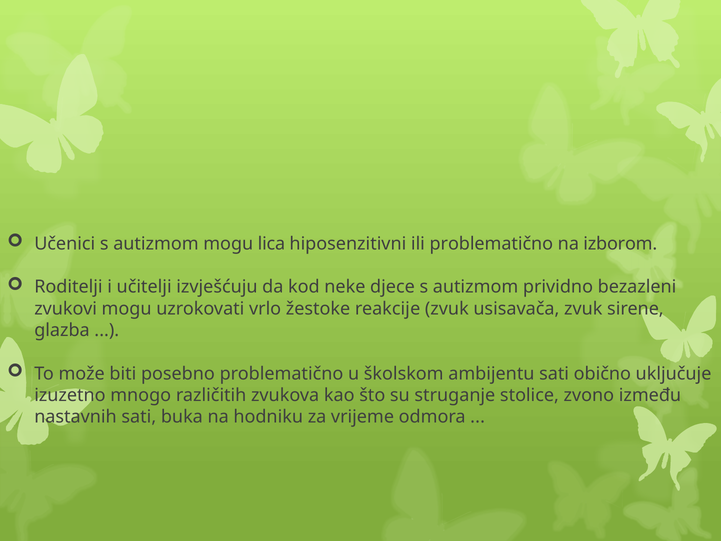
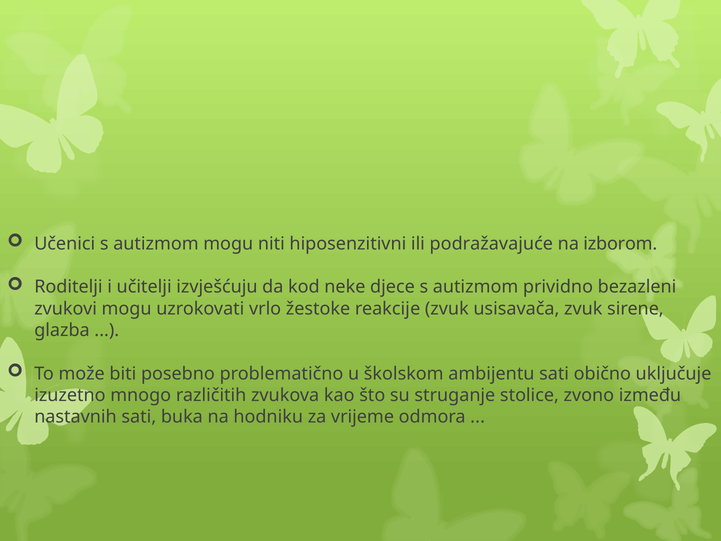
lica: lica -> niti (271, 244)
ili problematično: problematično -> podražavajuće (491, 244)
